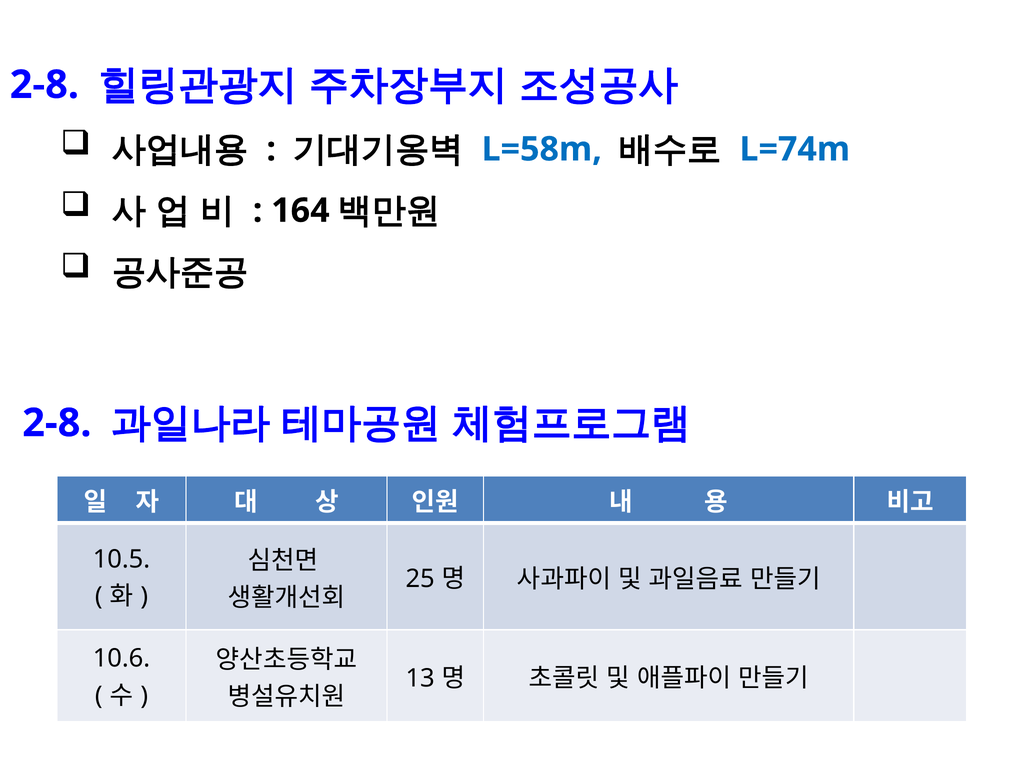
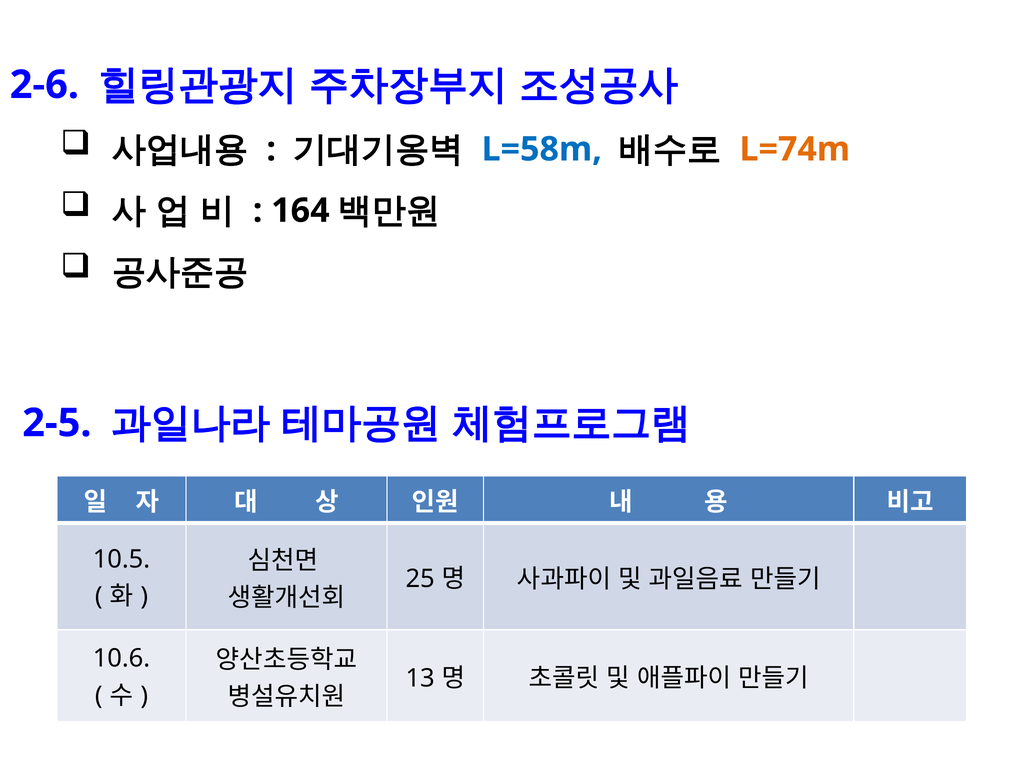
2-8: 2-8 -> 2-6 (44, 85)
L=74m colour: blue -> orange (795, 149)
2-8: 2-8 -> 2-5 (57, 423)
